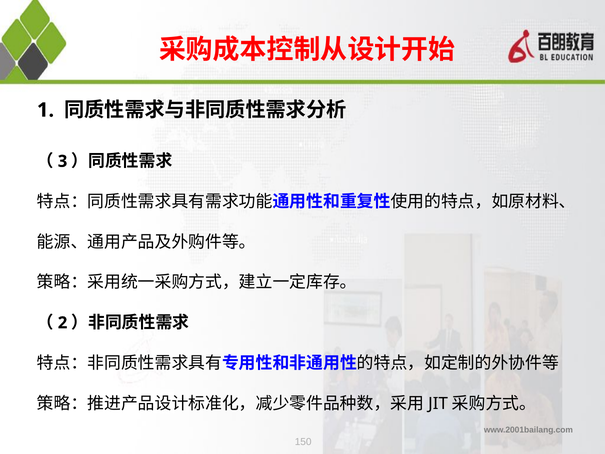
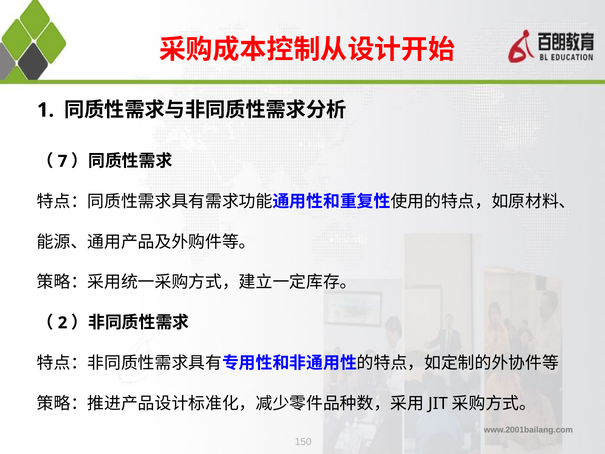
3: 3 -> 7 (63, 161)
